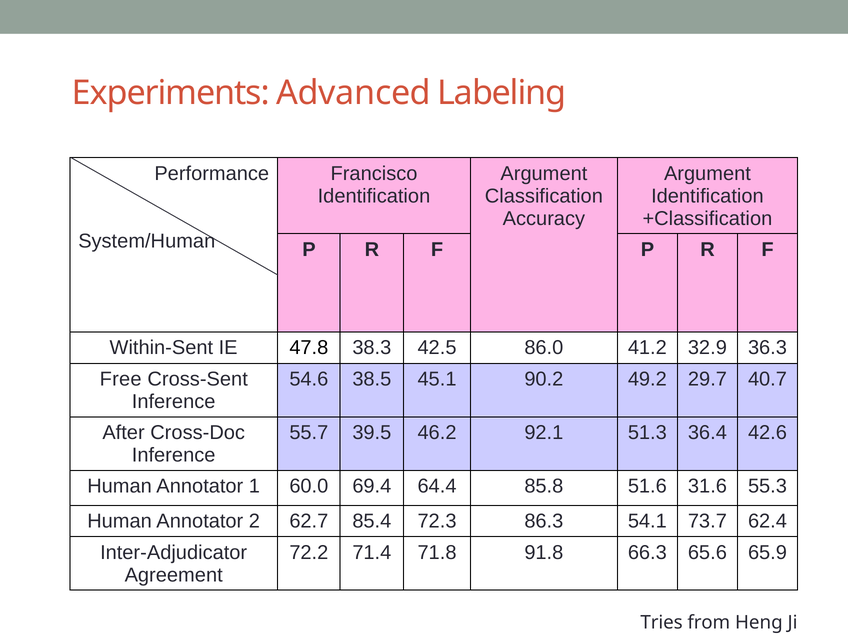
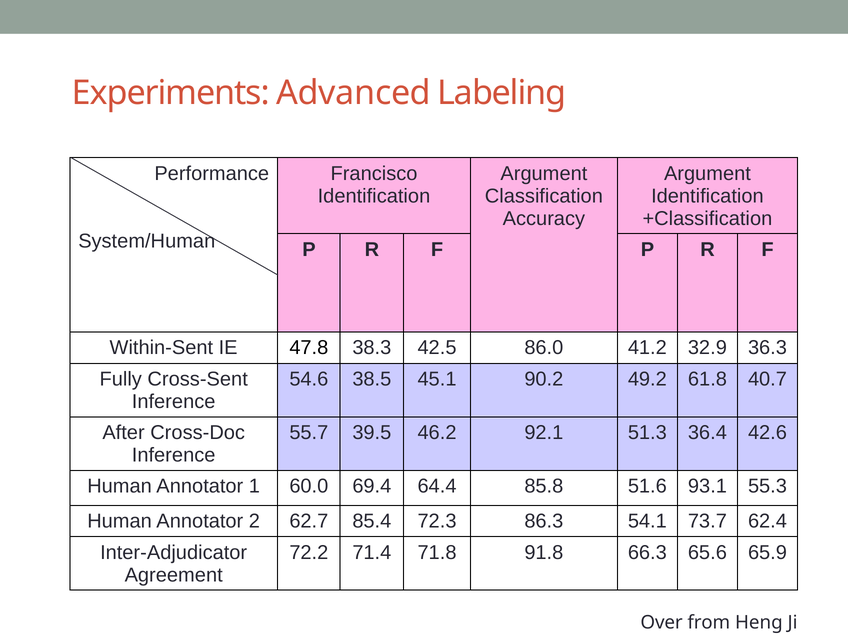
Free: Free -> Fully (121, 379)
29.7: 29.7 -> 61.8 (707, 379)
31.6: 31.6 -> 93.1 (707, 486)
Tries: Tries -> Over (662, 623)
